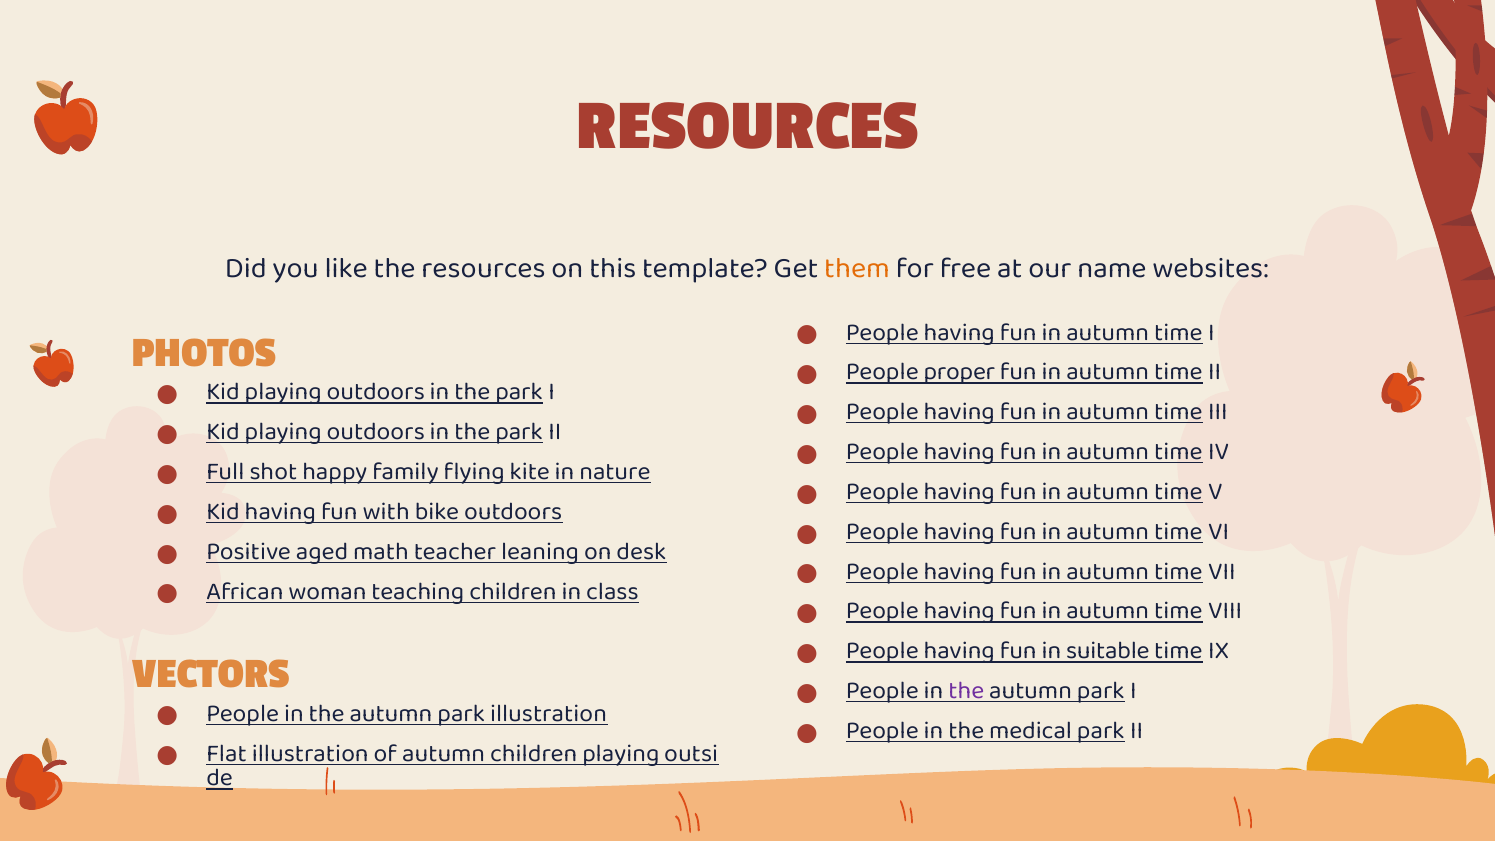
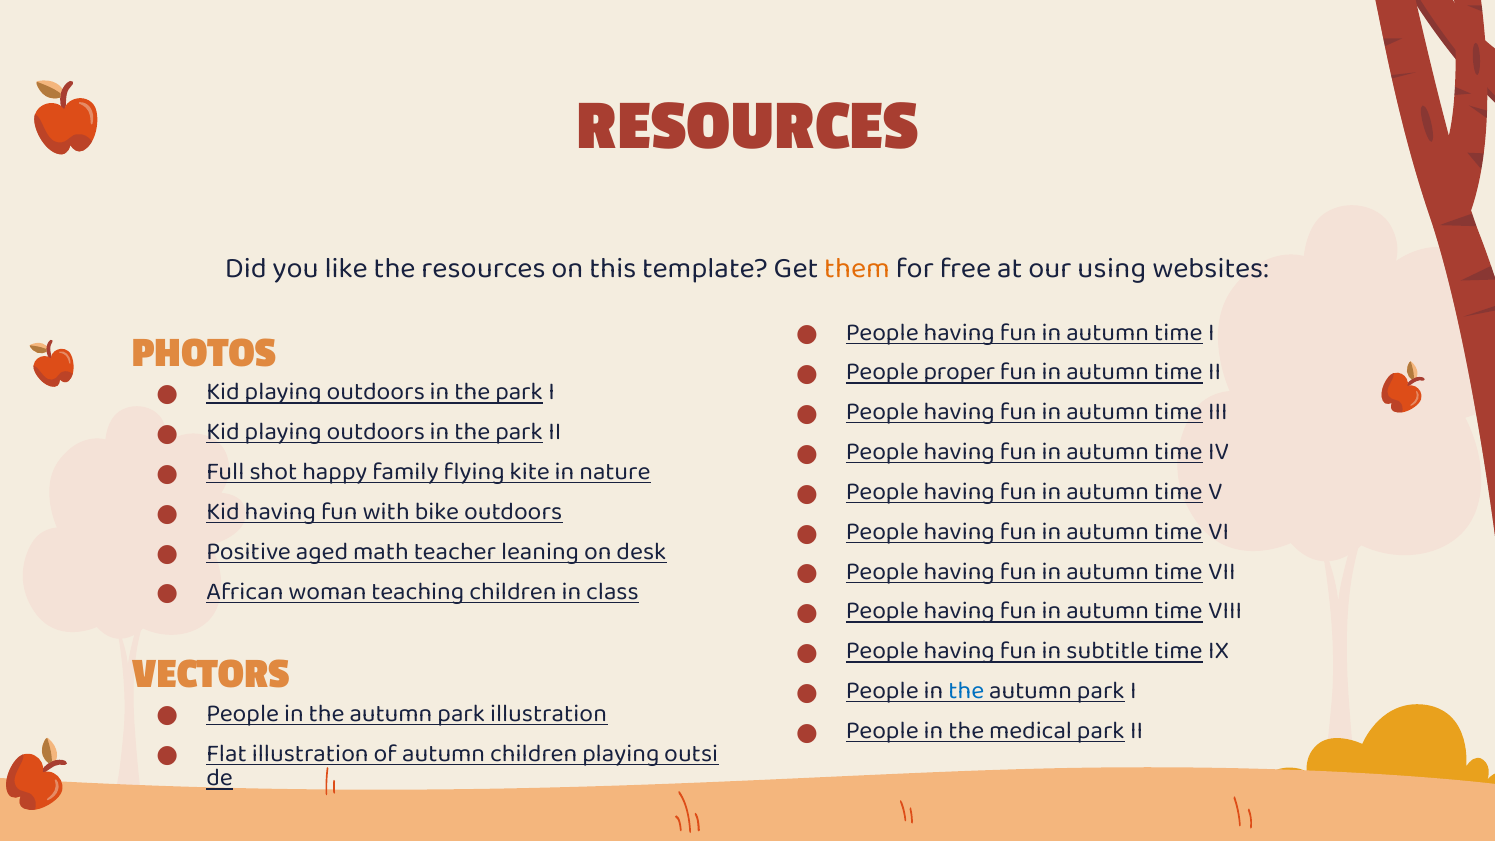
name: name -> using (1112, 268)
suitable: suitable -> subtitle (1108, 651)
the colour: purple -> blue (966, 690)
